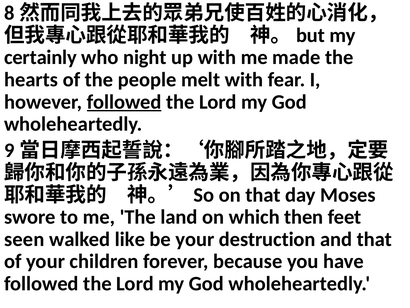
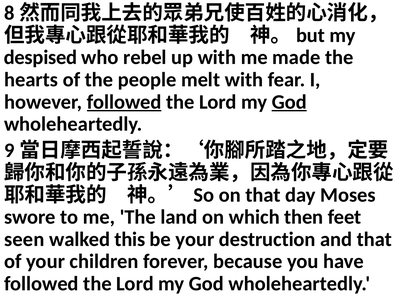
certainly: certainly -> despised (40, 57)
night: night -> rebel (145, 57)
God underline: none -> present (289, 102)
like: like -> this (130, 239)
